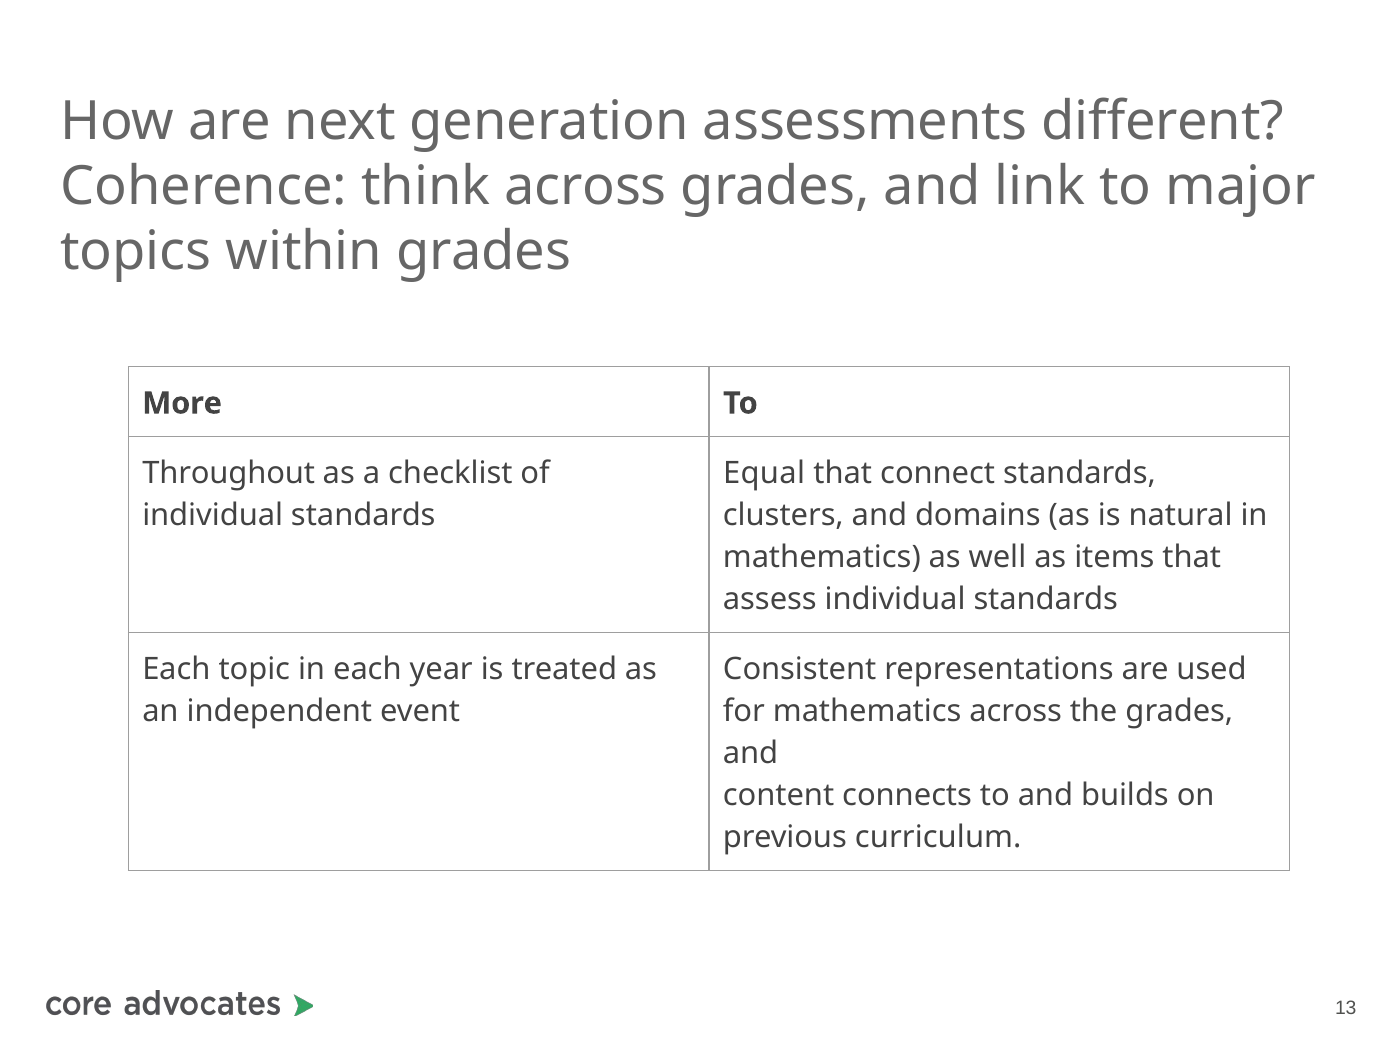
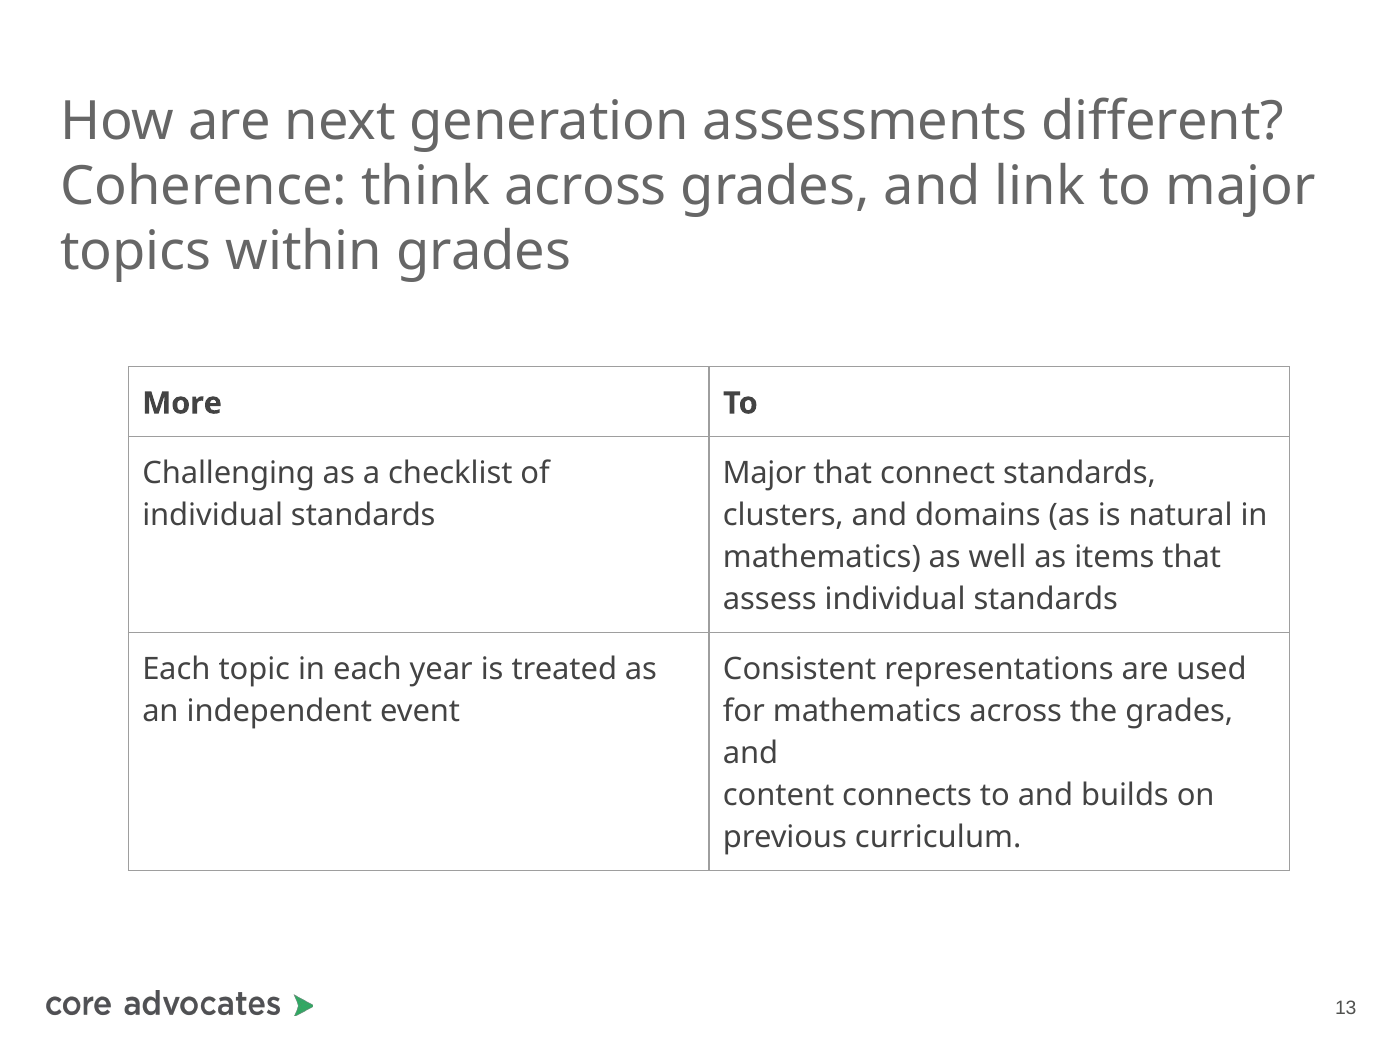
Throughout: Throughout -> Challenging (229, 473)
Equal: Equal -> Major (764, 473)
